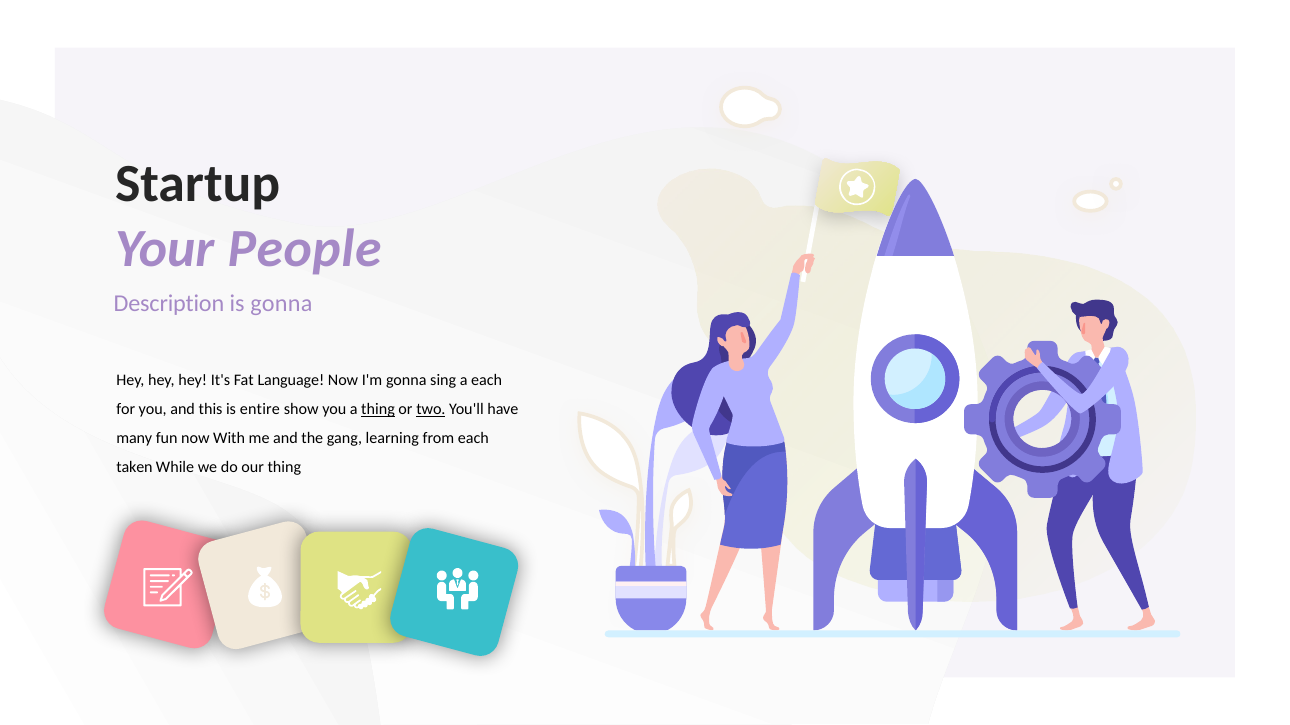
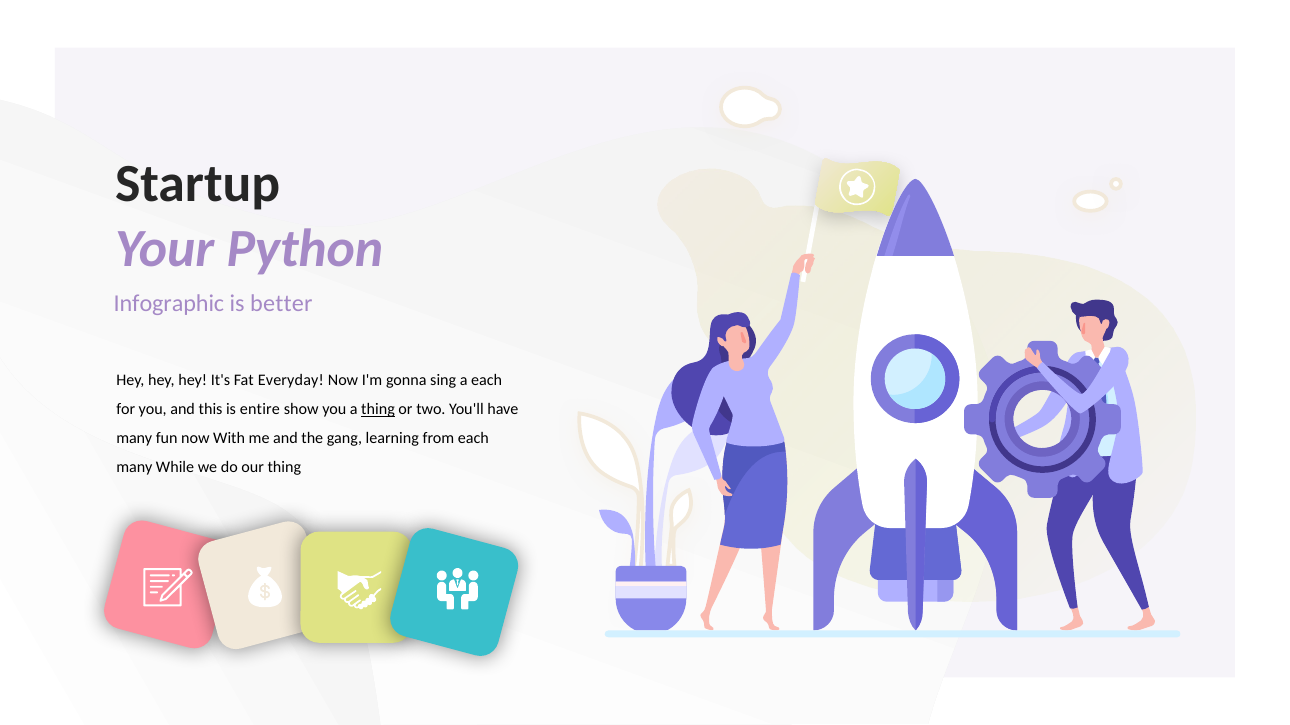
People: People -> Python (305, 249)
Description: Description -> Infographic (169, 304)
is gonna: gonna -> better (281, 304)
Language: Language -> Everyday (291, 381)
two underline: present -> none (431, 410)
taken: taken -> many (134, 468)
